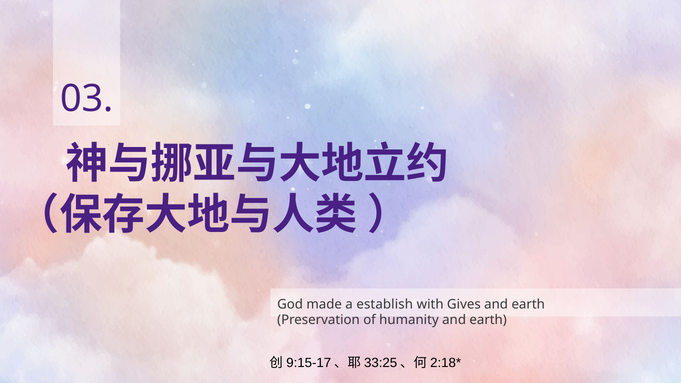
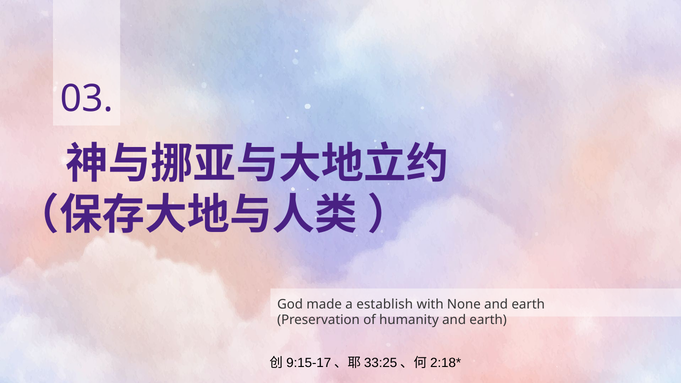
Gives: Gives -> None (464, 304)
